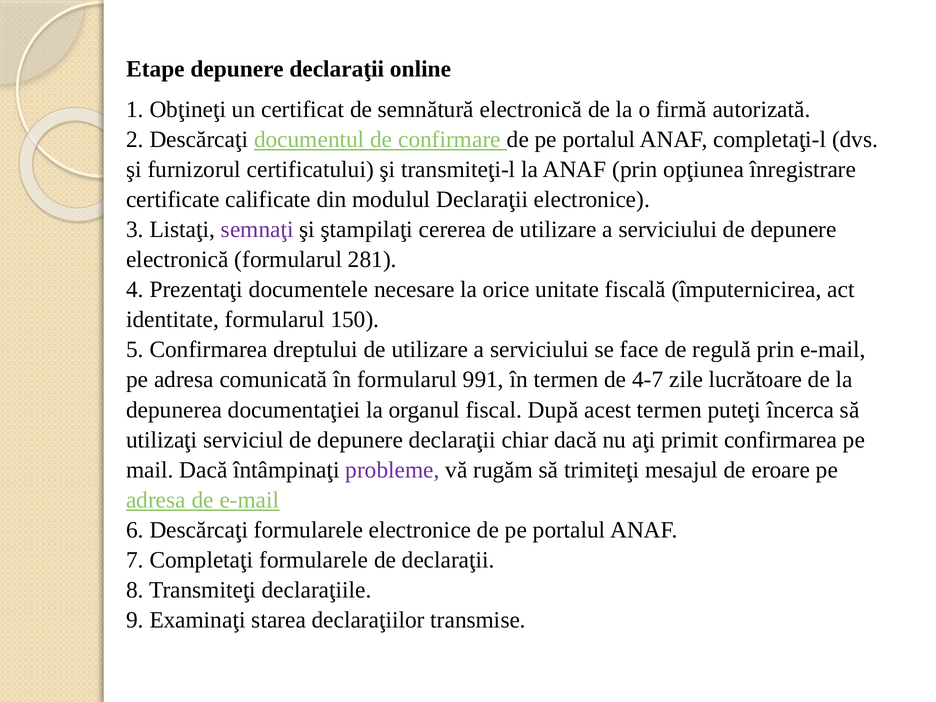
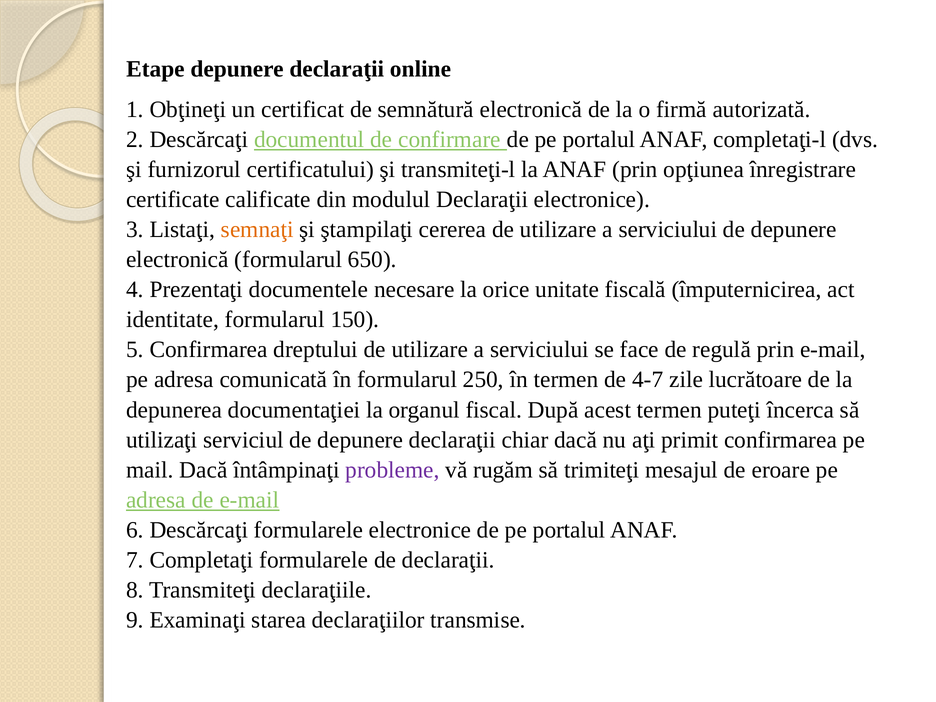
semnaţi colour: purple -> orange (257, 230)
281: 281 -> 650 (372, 260)
991: 991 -> 250 (483, 380)
